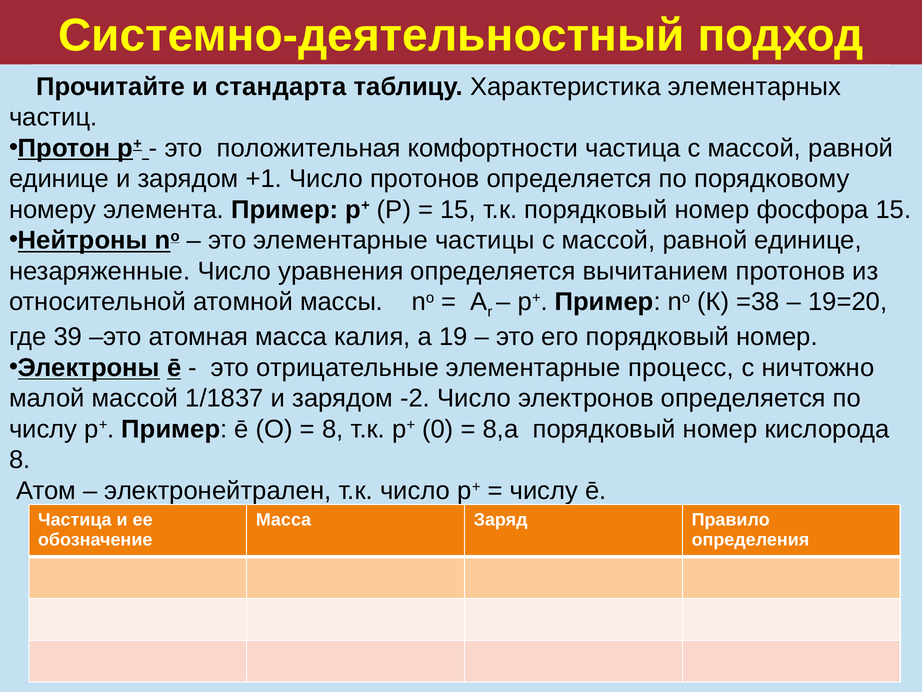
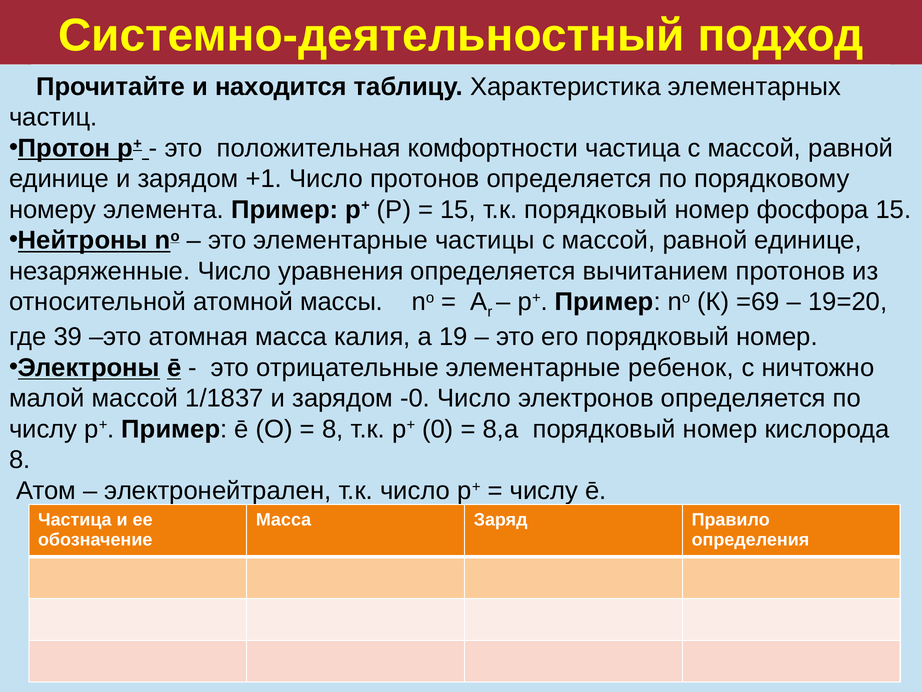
стандарта: стандарта -> находится (281, 87)
=38: =38 -> =69 (758, 302)
процесс: процесс -> ребенок (681, 367)
-2: -2 -> -0 (415, 398)
